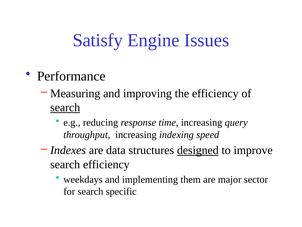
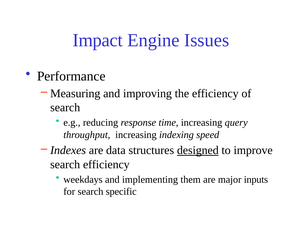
Satisfy: Satisfy -> Impact (98, 40)
search underline: present -> none (65, 107)
sector: sector -> inputs (256, 179)
